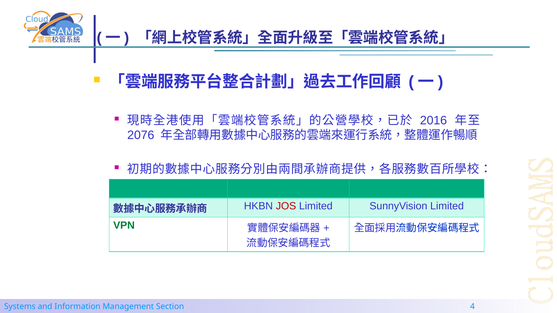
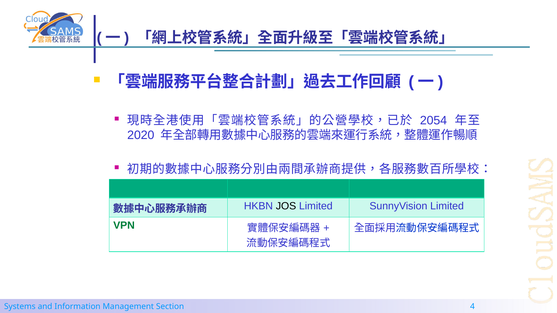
2016: 2016 -> 2054 (433, 121)
2076: 2076 -> 2020 (141, 135)
JOS colour: red -> black (286, 206)
